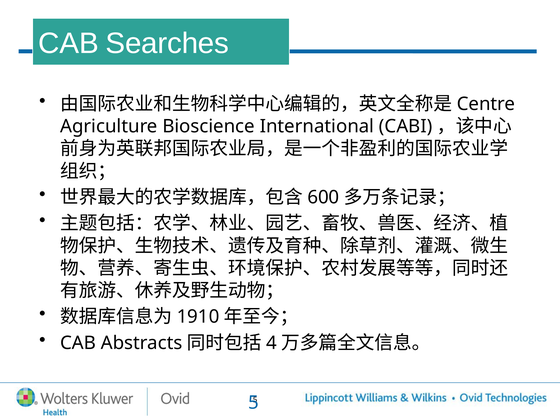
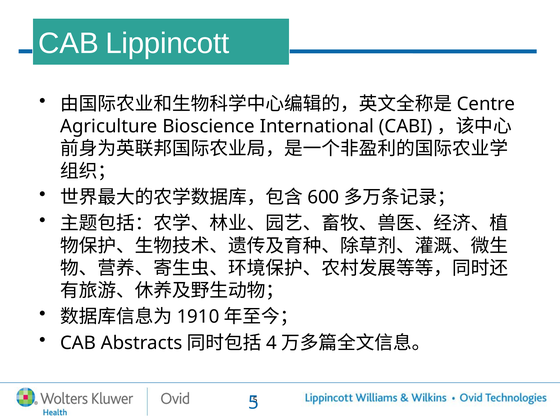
Searches: Searches -> Lippincott (167, 43)
